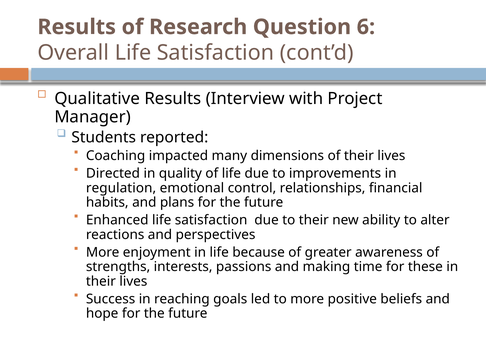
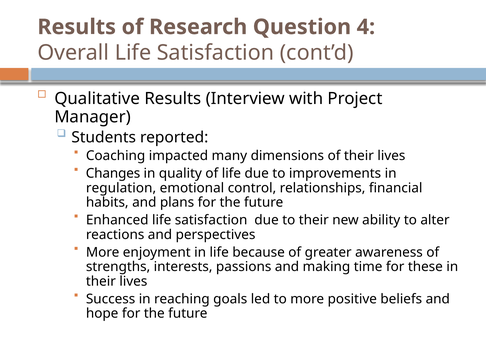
6: 6 -> 4 (366, 27)
Directed: Directed -> Changes (113, 174)
